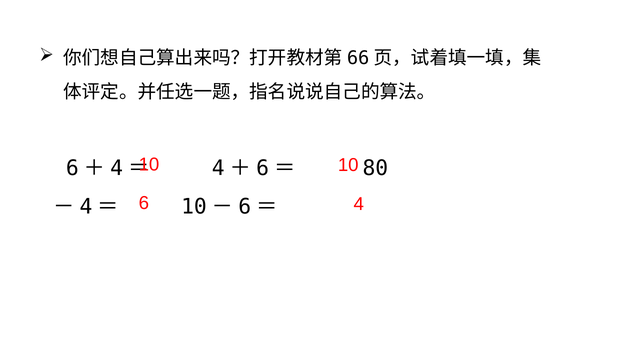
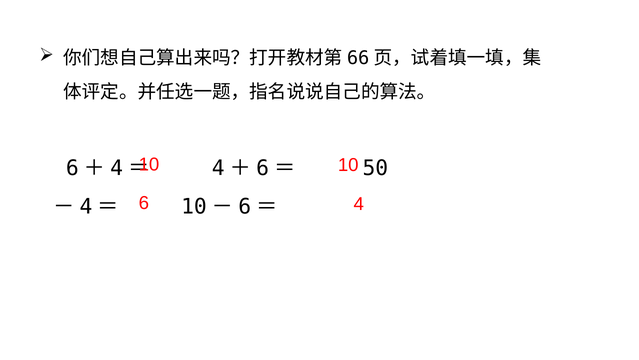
80: 80 -> 50 (375, 168)
